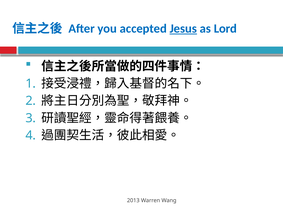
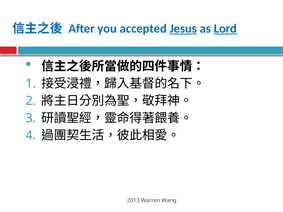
Lord underline: none -> present (225, 29)
